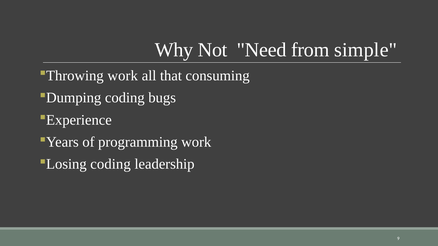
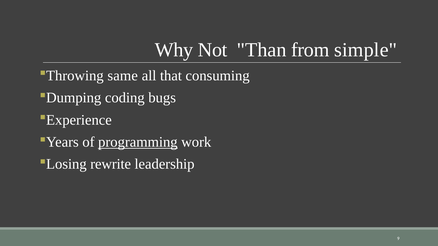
Need: Need -> Than (262, 50)
work: work -> same (123, 76)
programming underline: none -> present (138, 142)
coding: coding -> rewrite (111, 164)
